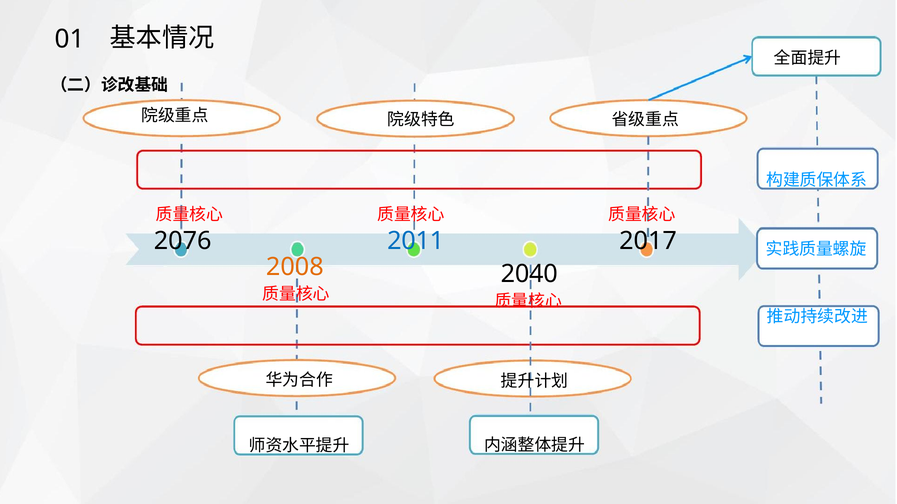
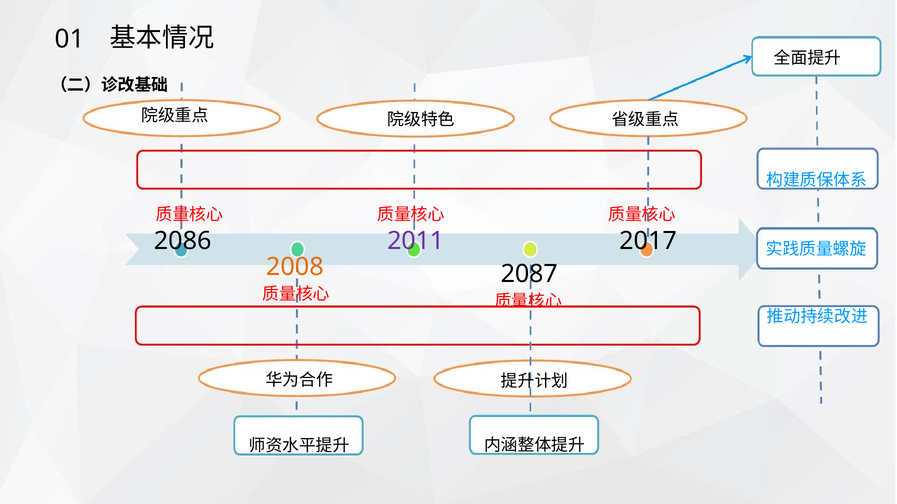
2076: 2076 -> 2086 (183, 241)
2011 colour: blue -> purple (416, 241)
2040: 2040 -> 2087 (529, 274)
